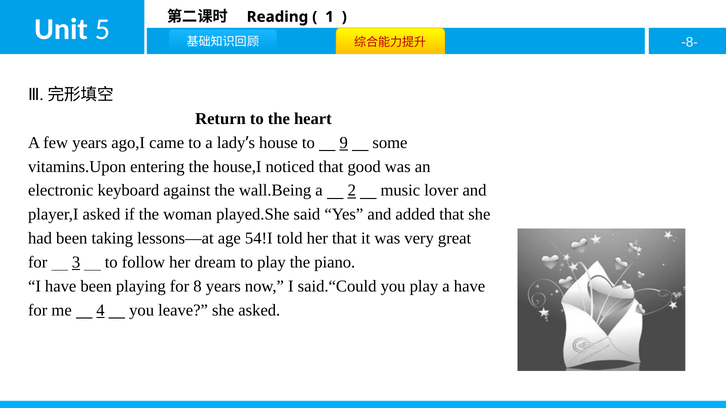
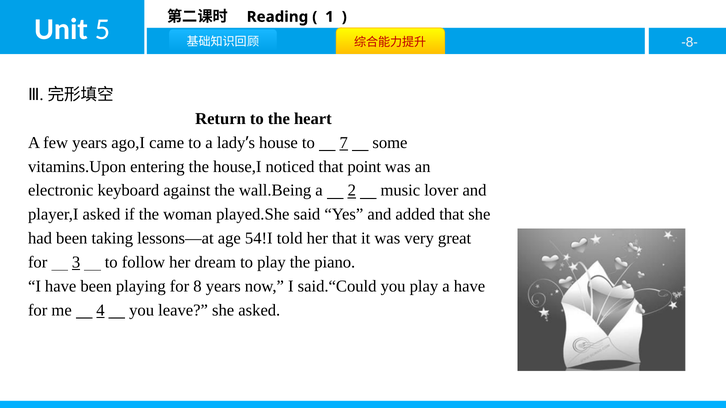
9: 9 -> 7 (344, 143)
good: good -> point (364, 167)
